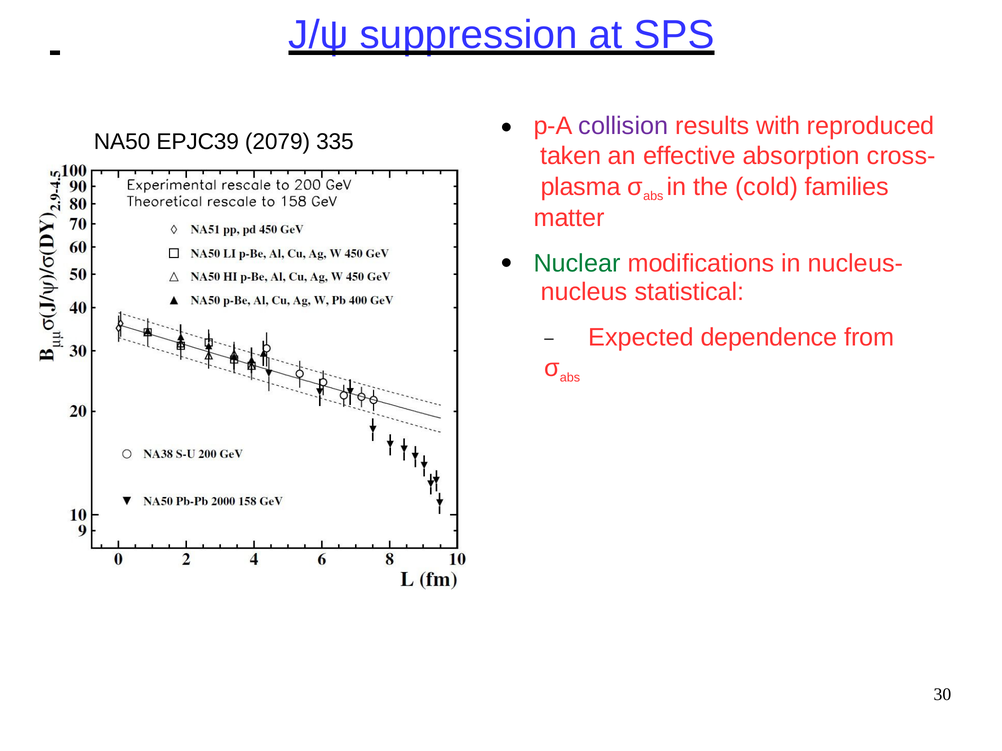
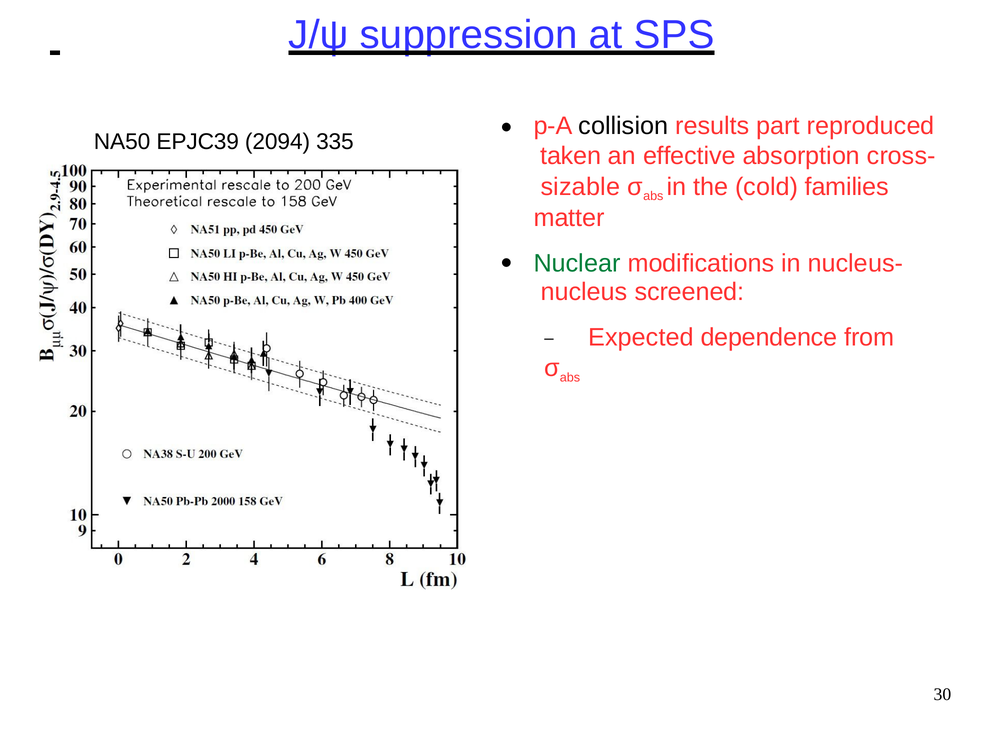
collision colour: purple -> black (623, 126)
with: with -> part (778, 126)
2079: 2079 -> 2094 (278, 142)
plasma: plasma -> sizable (580, 187)
statistical: statistical -> screened (689, 292)
